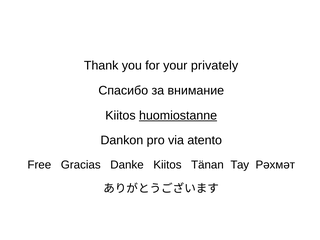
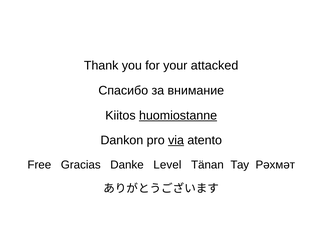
privately: privately -> attacked (215, 66)
via underline: none -> present (176, 140)
Danke Kiitos: Kiitos -> Level (167, 165)
